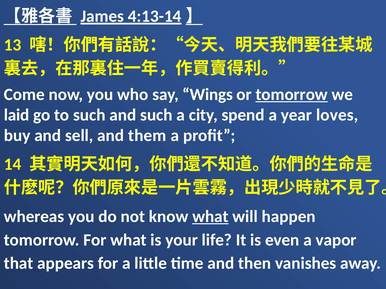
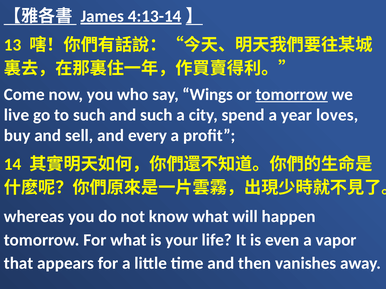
laid: laid -> live (17, 115)
them: them -> every (147, 136)
what underline: present -> none (210, 217)
